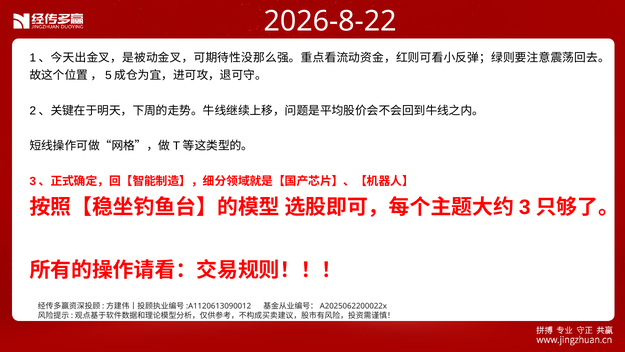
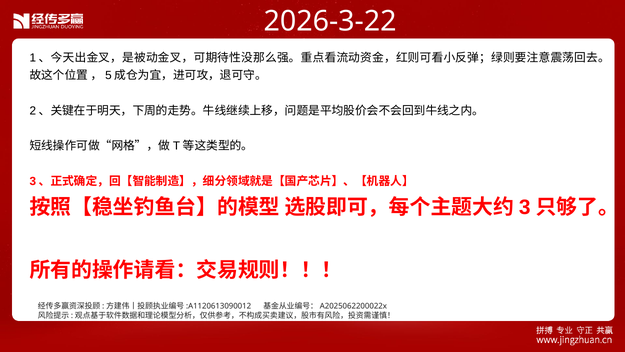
2026-8-22: 2026-8-22 -> 2026-3-22 (330, 21)
